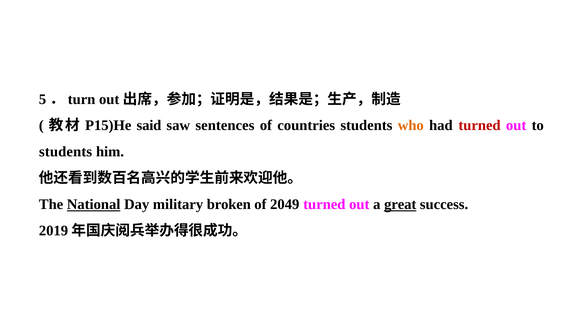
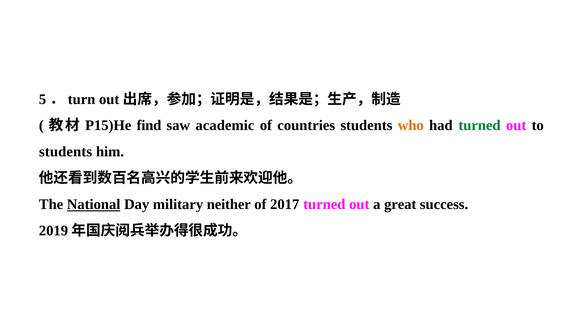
said: said -> find (149, 126)
sentences: sentences -> academic (225, 126)
turned colour: red -> green (480, 126)
broken: broken -> neither (229, 205)
2049: 2049 -> 2017 (285, 205)
great underline: present -> none (400, 205)
